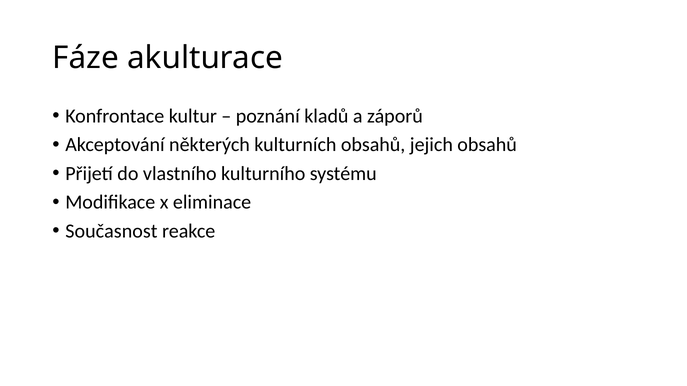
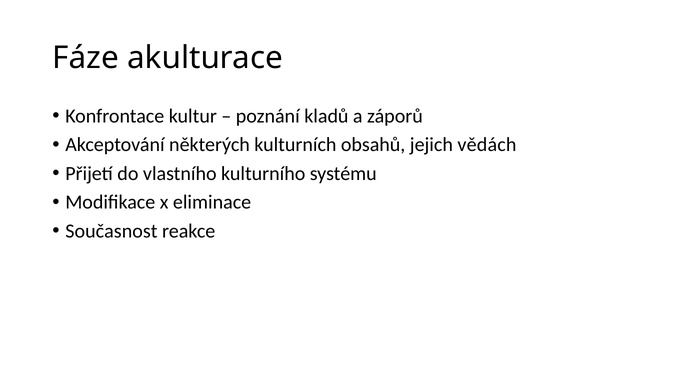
jejich obsahů: obsahů -> vědách (487, 145)
